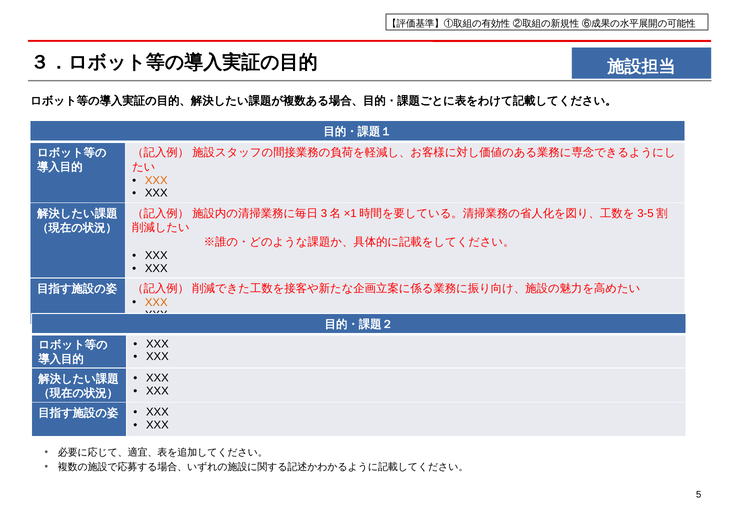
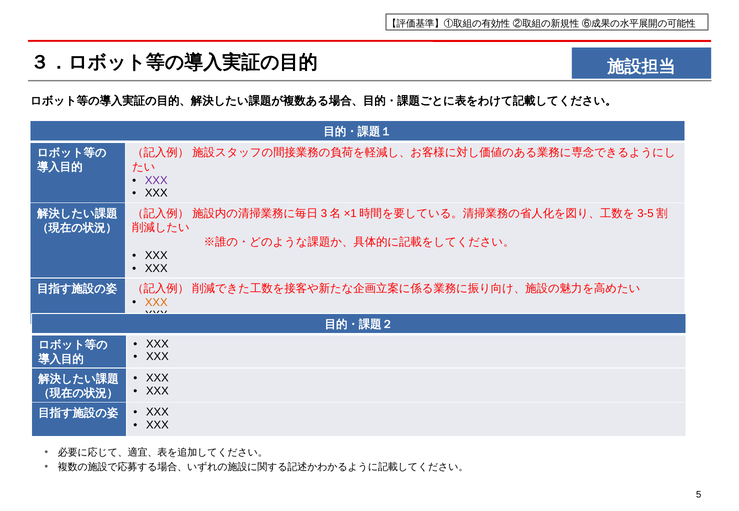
XXX colour: orange -> purple (156, 181)
